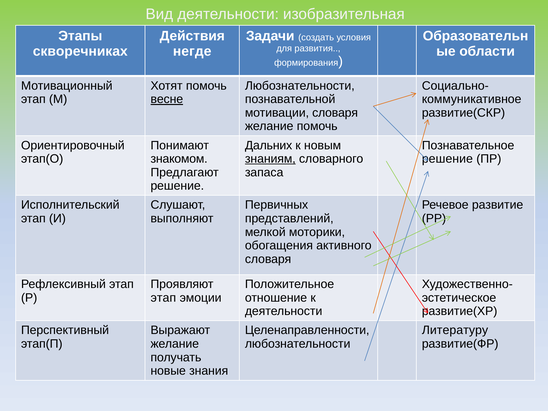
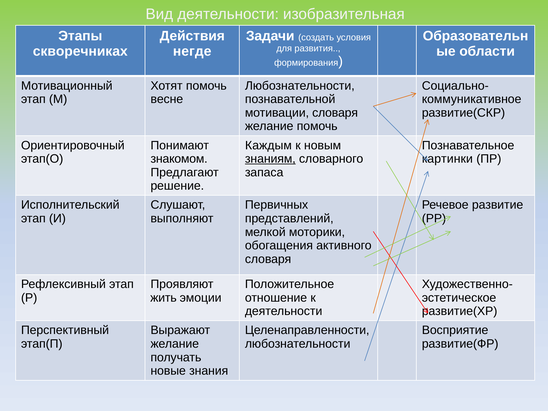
весне underline: present -> none (167, 99)
Дальних: Дальних -> Каждым (268, 145)
решение: решение -> картинки (447, 159)
этап: этап -> жить (164, 298)
Литературу: Литературу -> Восприятие (455, 330)
